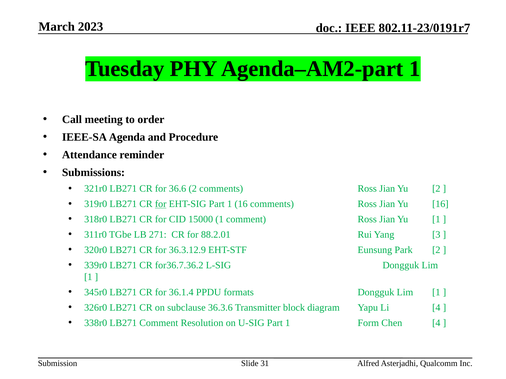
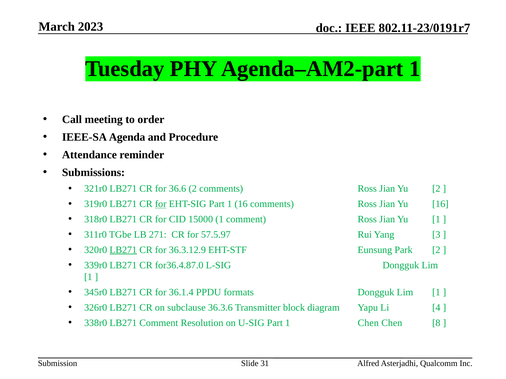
88.2.01: 88.2.01 -> 57.5.97 (216, 235)
LB271 underline: none -> present (123, 250)
for36.7.36.2: for36.7.36.2 -> for36.4.87.0 (179, 265)
1 Form: Form -> Chen (368, 323)
Chen 4: 4 -> 8 (436, 323)
